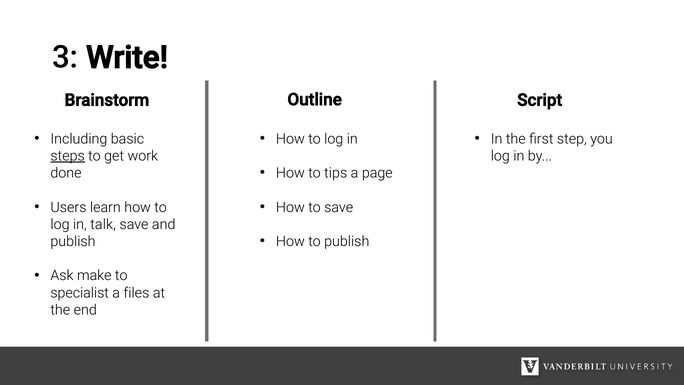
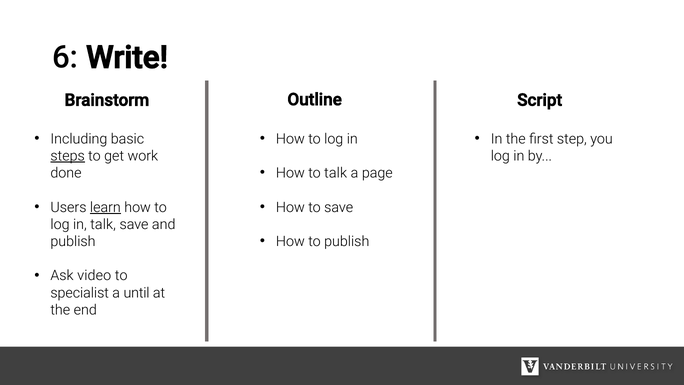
3: 3 -> 6 (65, 57)
to tips: tips -> talk (336, 173)
learn underline: none -> present (105, 207)
make: make -> video (94, 276)
files: files -> until (137, 293)
